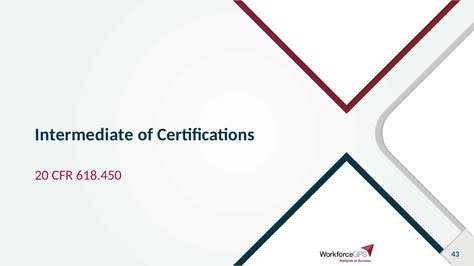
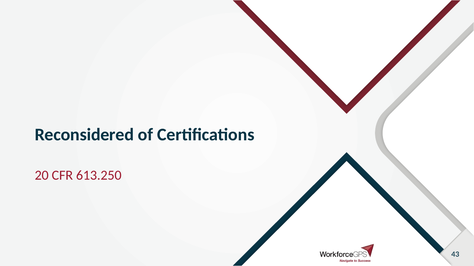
Intermediate: Intermediate -> Reconsidered (84, 135)
618.450: 618.450 -> 613.250 (99, 176)
